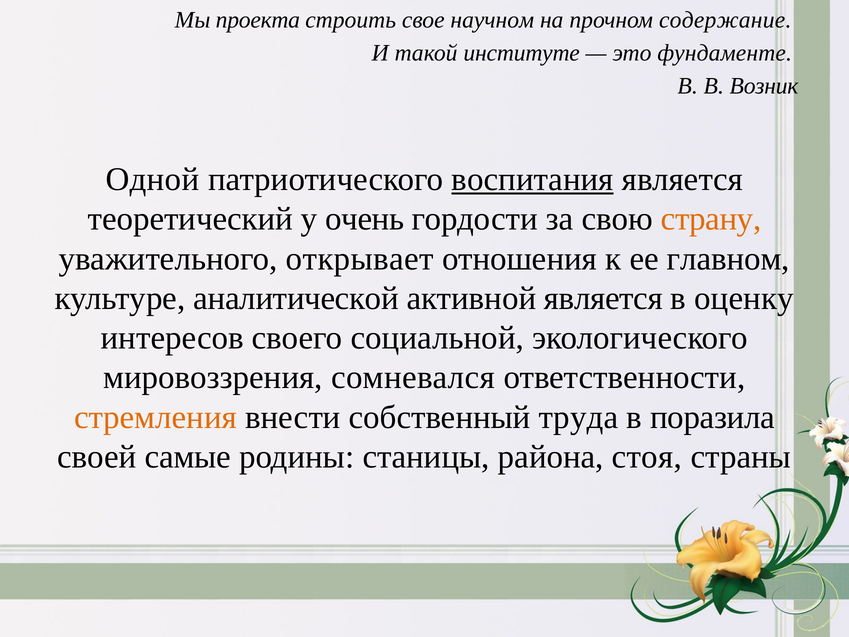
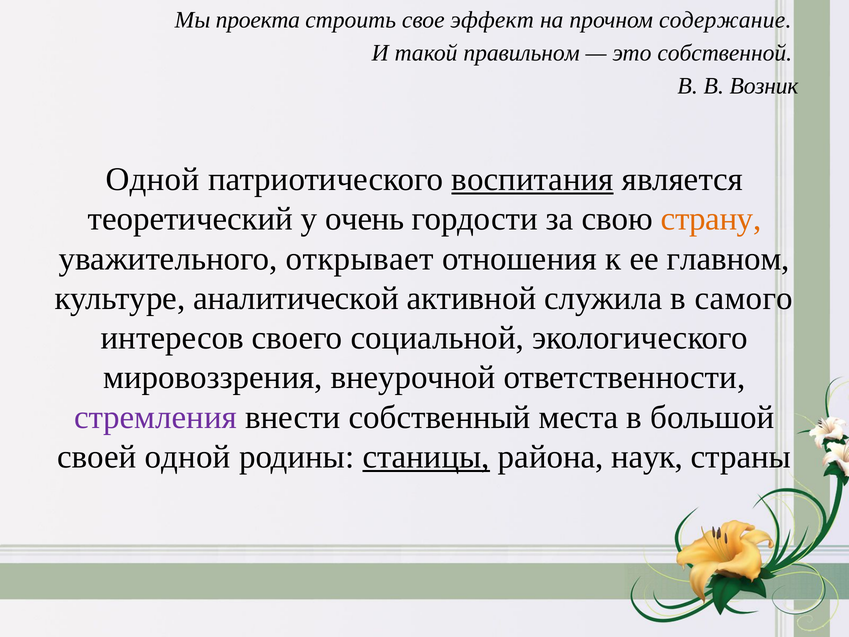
научном: научном -> эффект (492, 20)
институте: институте -> правильном (522, 53)
фундаменте: фундаменте -> собственной (725, 53)
активной является: является -> служила (603, 298)
оценку: оценку -> самого (744, 298)
сомневался: сомневался -> внеурочной (413, 377)
стремления colour: orange -> purple (156, 417)
труда: труда -> места (579, 417)
поразила: поразила -> большой (712, 417)
своей самые: самые -> одной (188, 457)
станицы underline: none -> present (426, 457)
стоя: стоя -> наук (647, 457)
